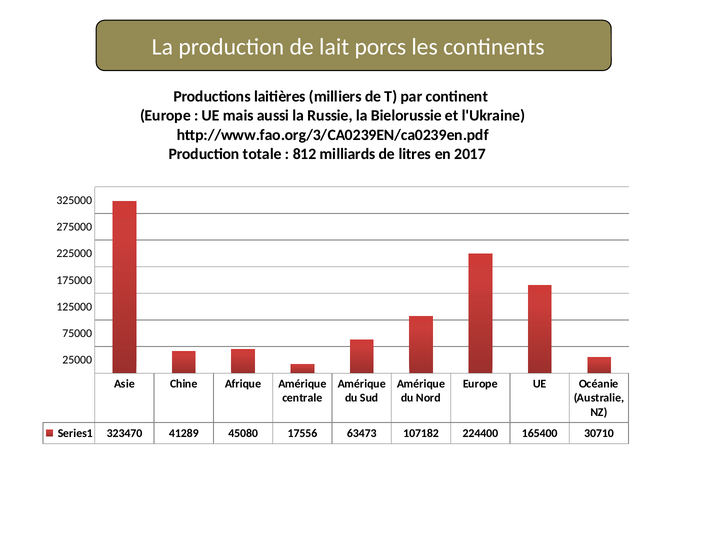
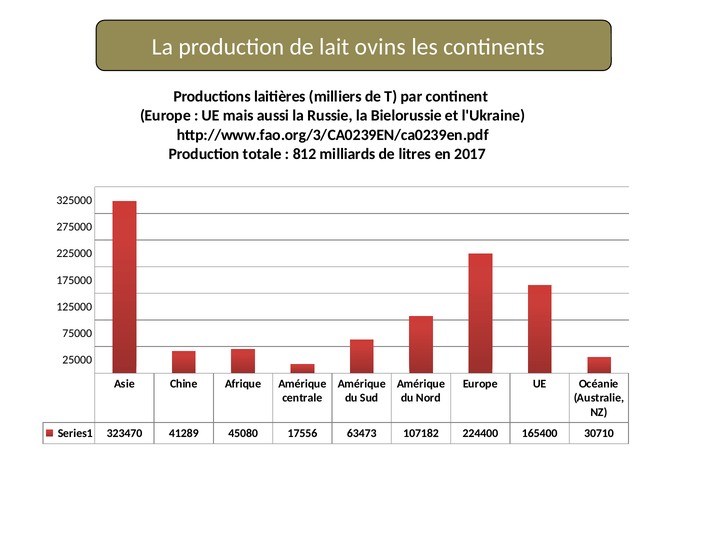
porcs: porcs -> ovins (380, 47)
